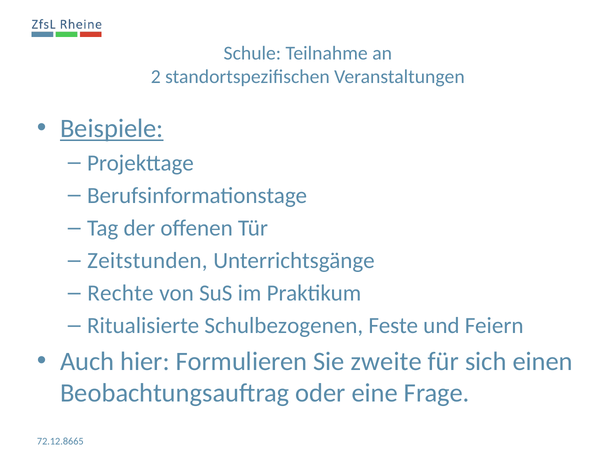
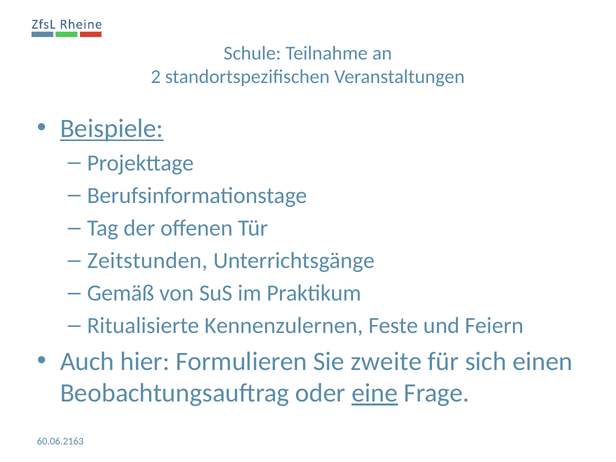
Rechte: Rechte -> Gemäß (121, 293)
Schulbezogenen: Schulbezogenen -> Kennenzulernen (284, 326)
eine underline: none -> present (375, 393)
72.12.8665: 72.12.8665 -> 60.06.2163 (60, 441)
